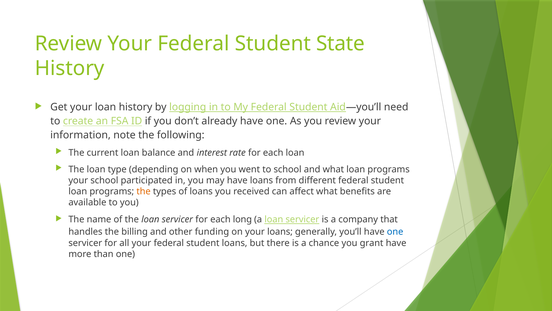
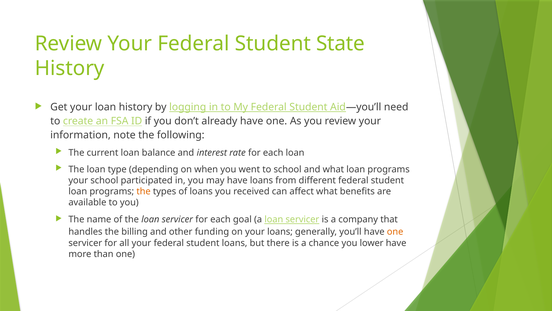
long: long -> goal (242, 219)
one colour: blue -> orange (395, 232)
grant: grant -> lower (372, 243)
